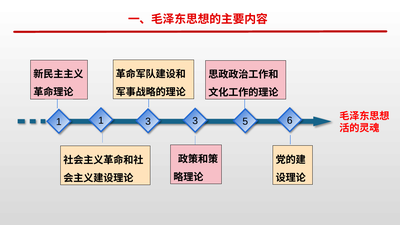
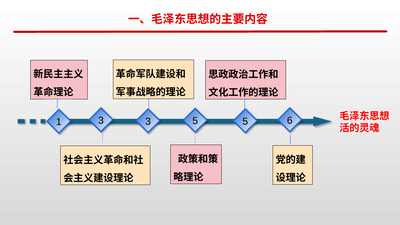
1 1: 1 -> 3 (101, 120)
3 3: 3 -> 5 (195, 121)
